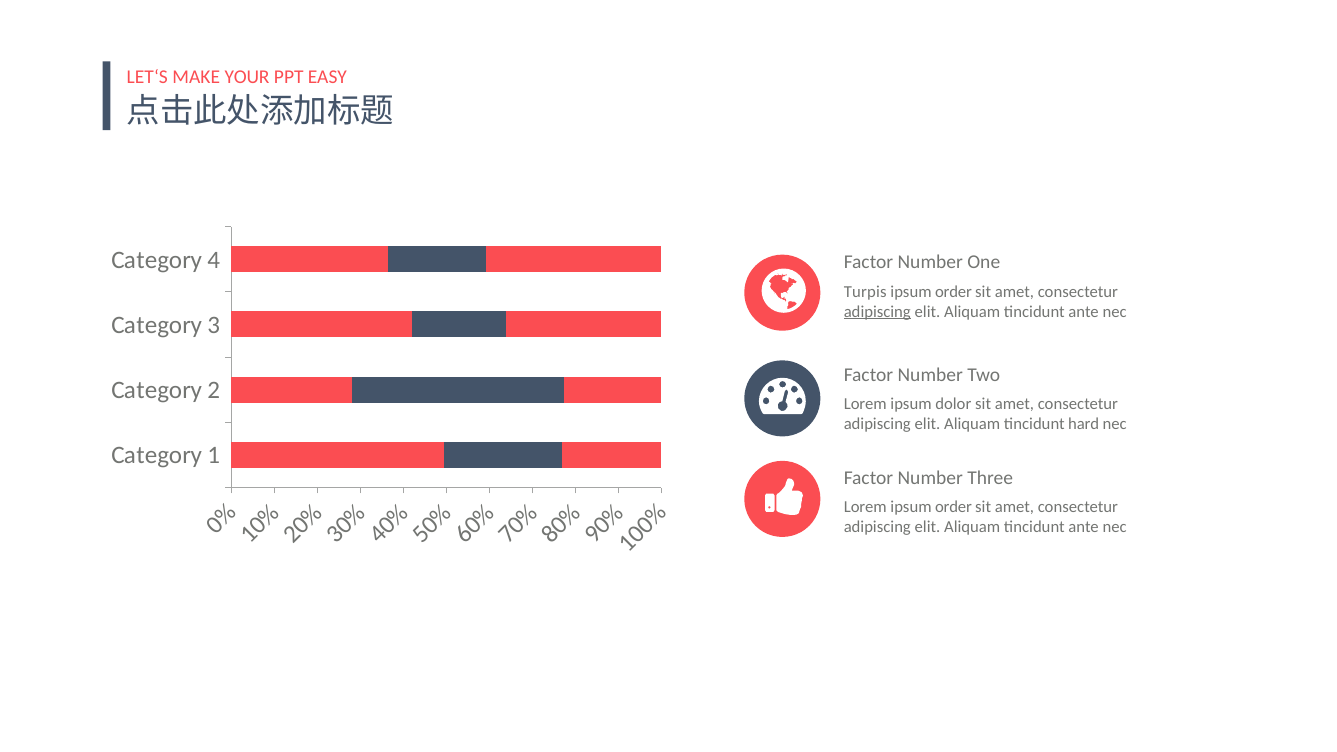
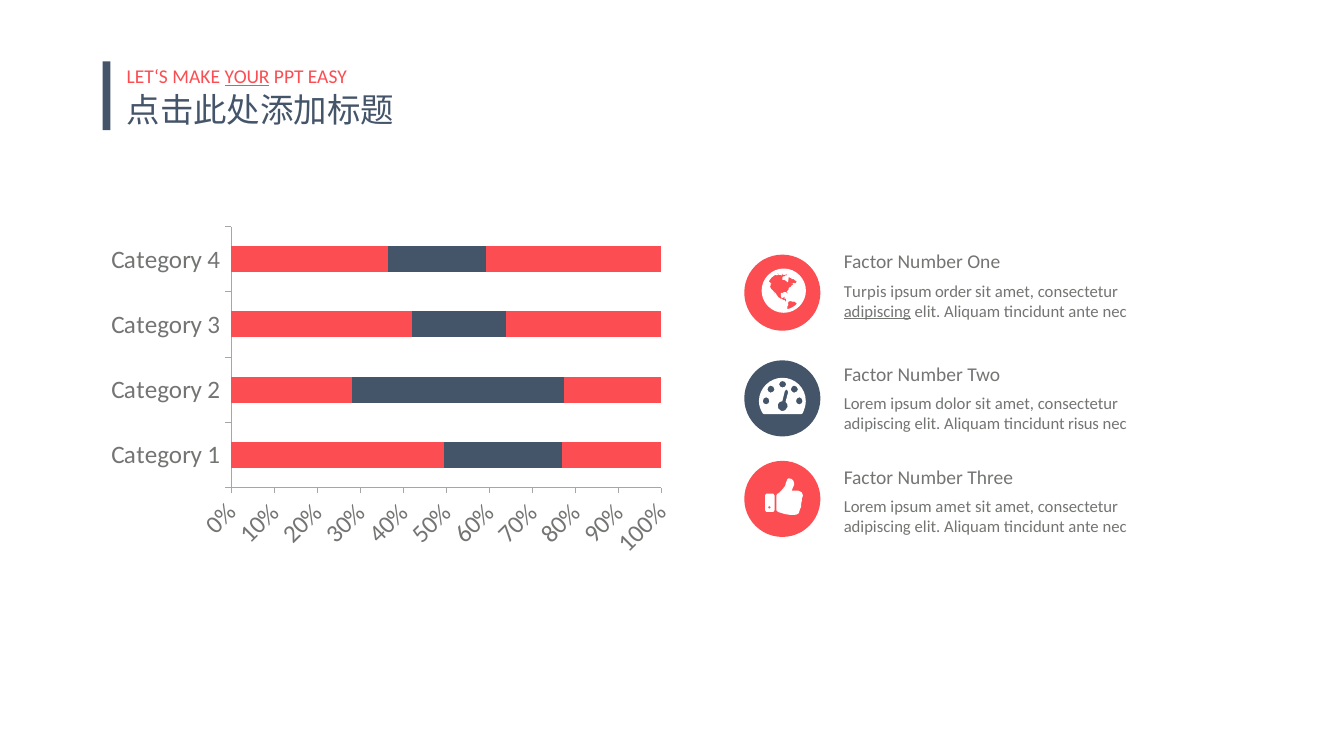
YOUR underline: none -> present (247, 77)
hard: hard -> risus (1084, 424)
Lorem ipsum order: order -> amet (953, 507)
